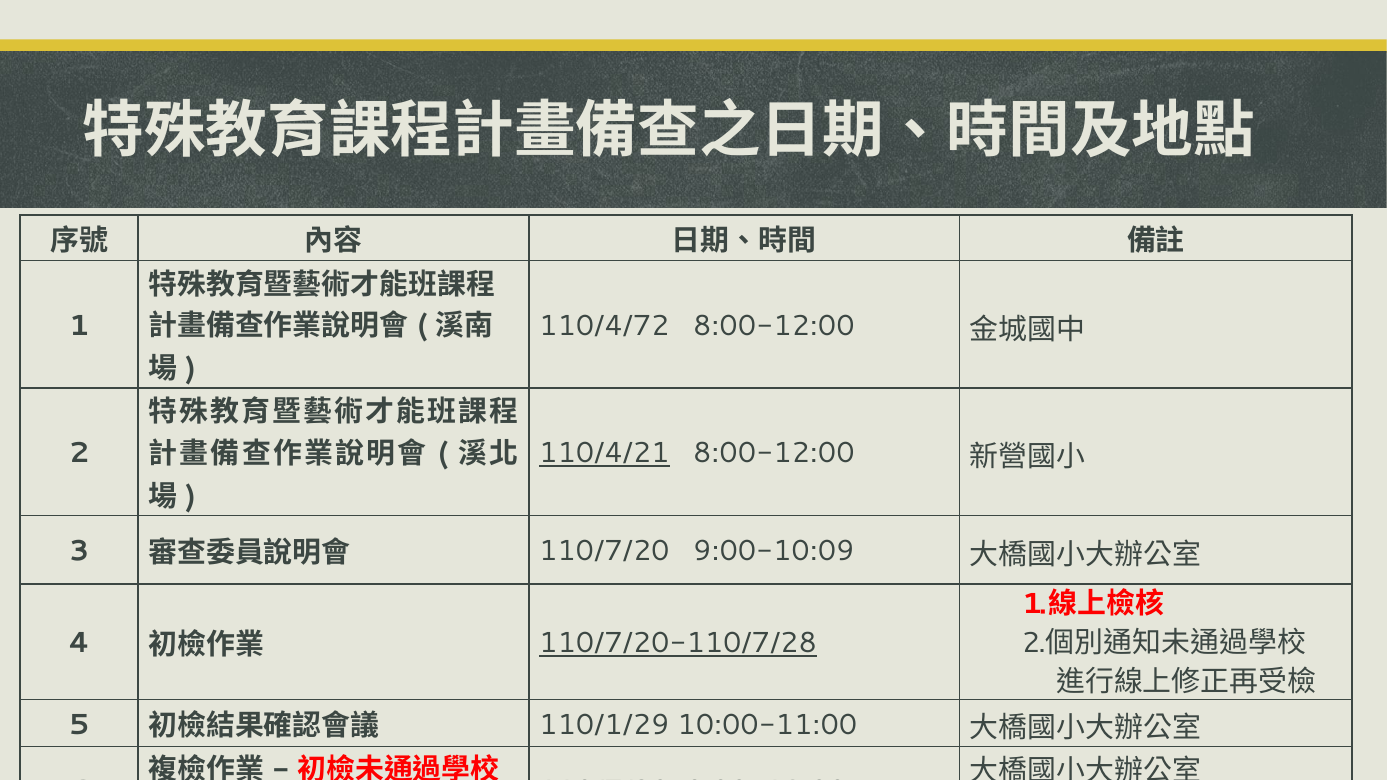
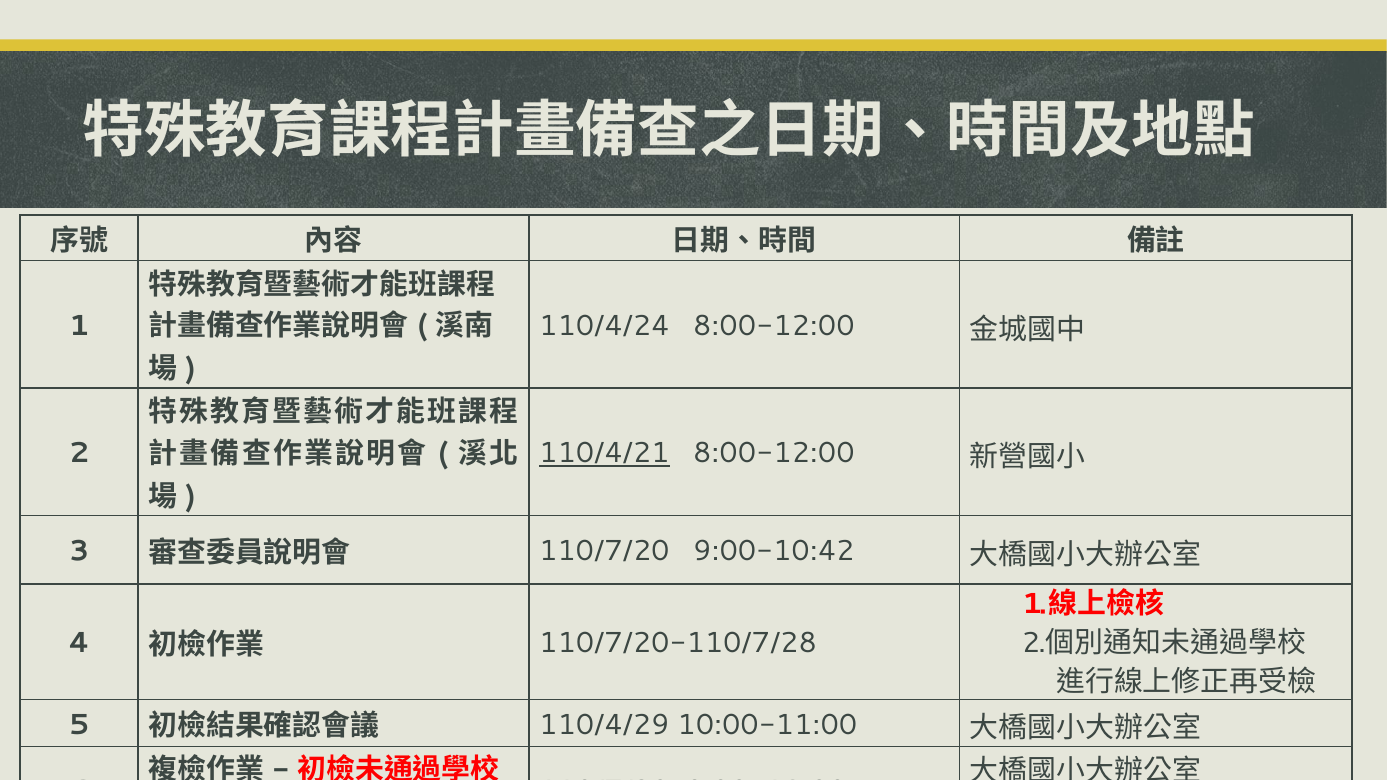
110/4/72: 110/4/72 -> 110/4/24 (604, 326)
9:00-10:09: 9:00-10:09 -> 9:00-10:42 (774, 551)
110/7/20-110/7/28 underline: present -> none (678, 643)
110/1/29: 110/1/29 -> 110/4/29 (604, 725)
